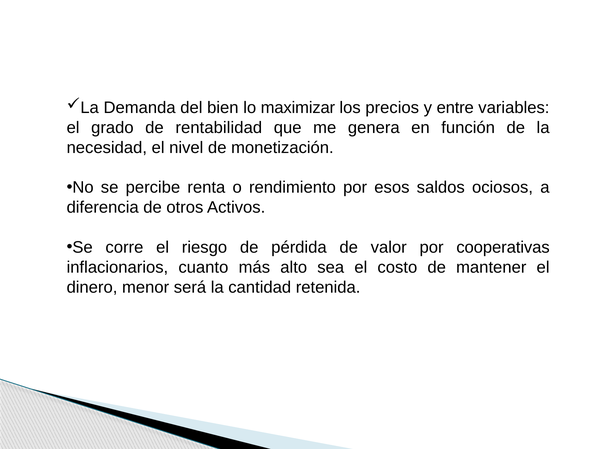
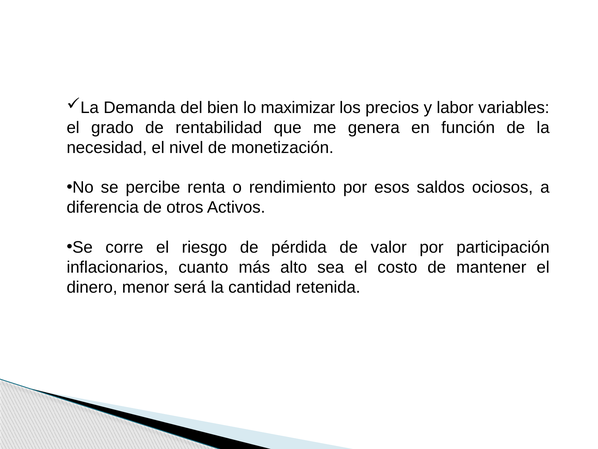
entre: entre -> labor (455, 108)
cooperativas: cooperativas -> participación (503, 247)
